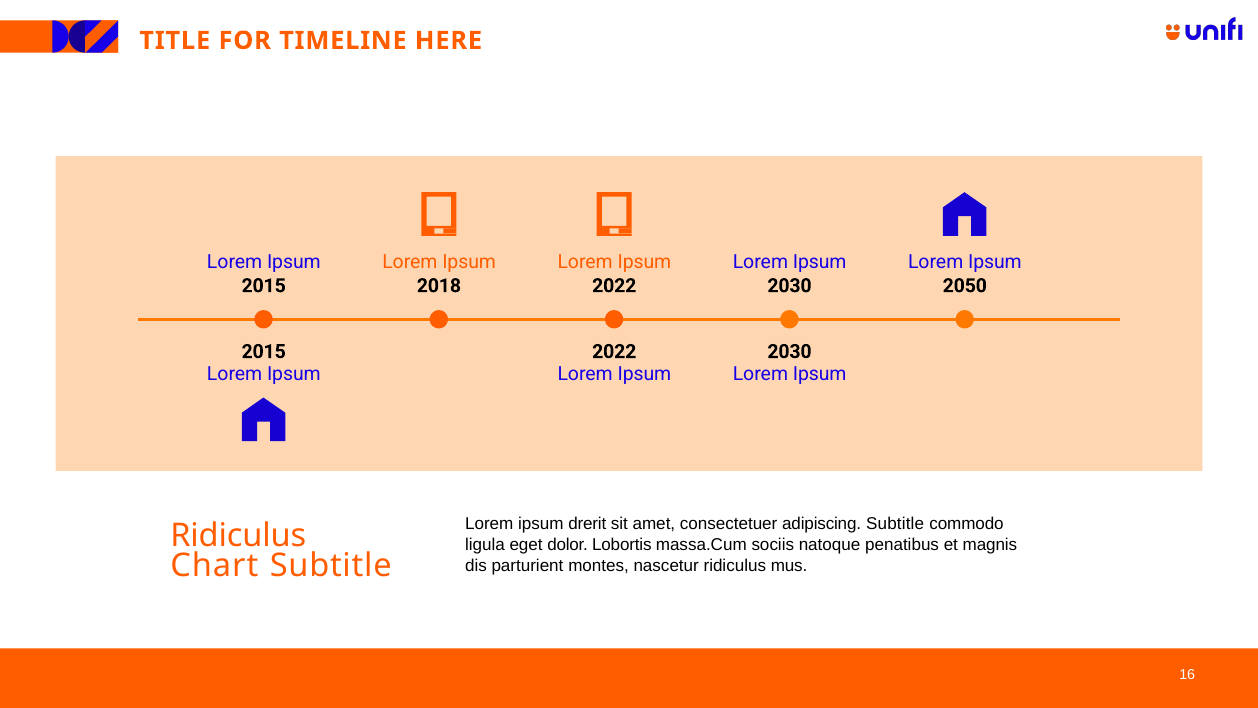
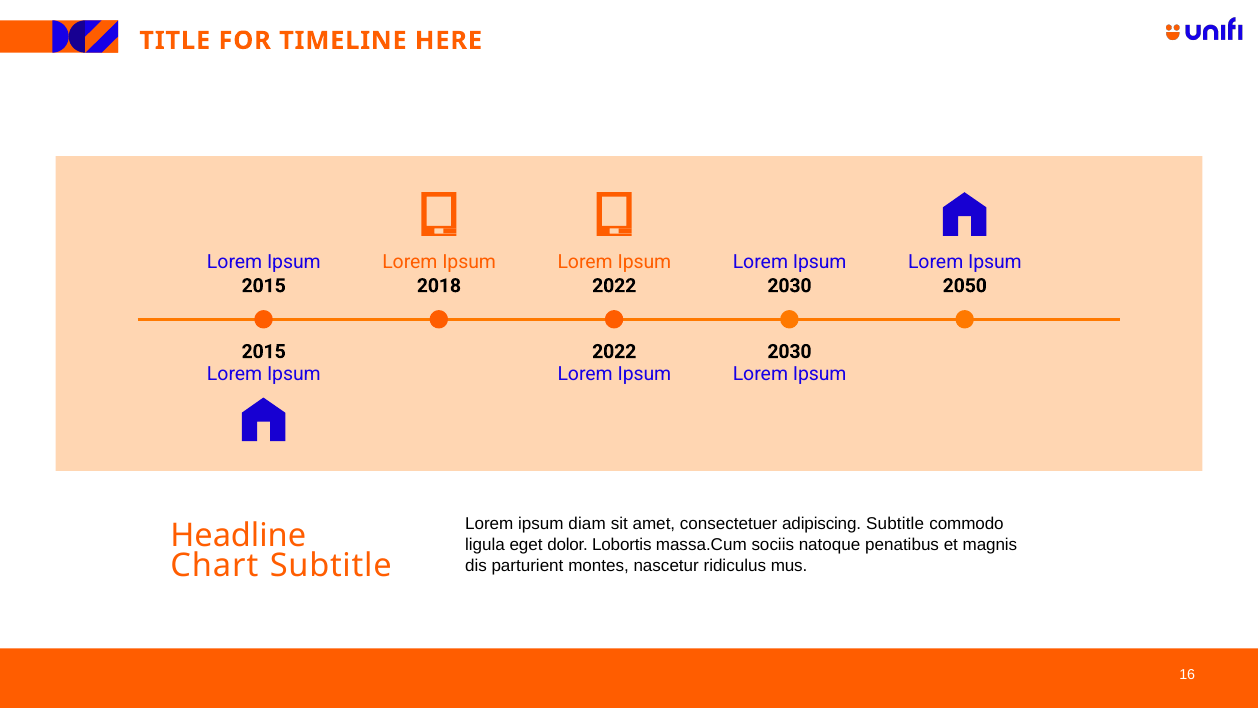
drerit: drerit -> diam (587, 524)
Ridiculus: Ridiculus -> Headline (238, 535)
